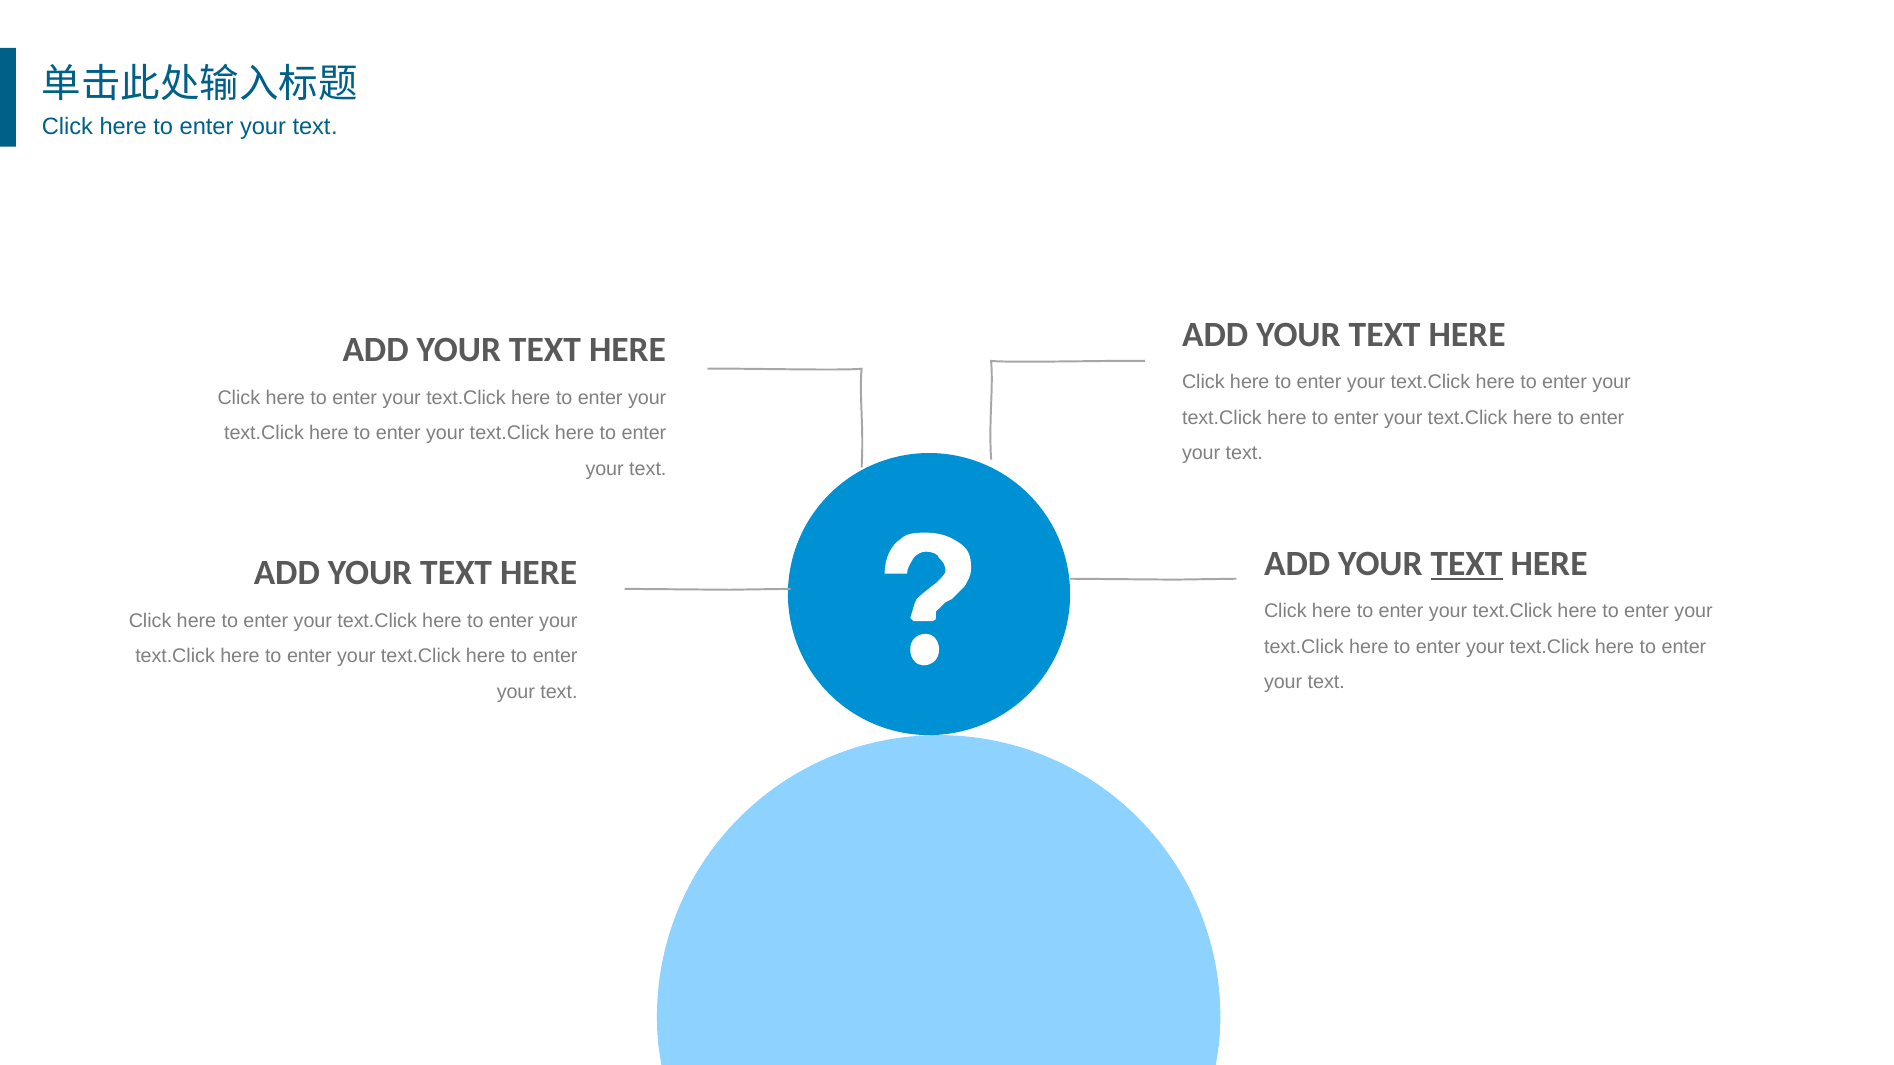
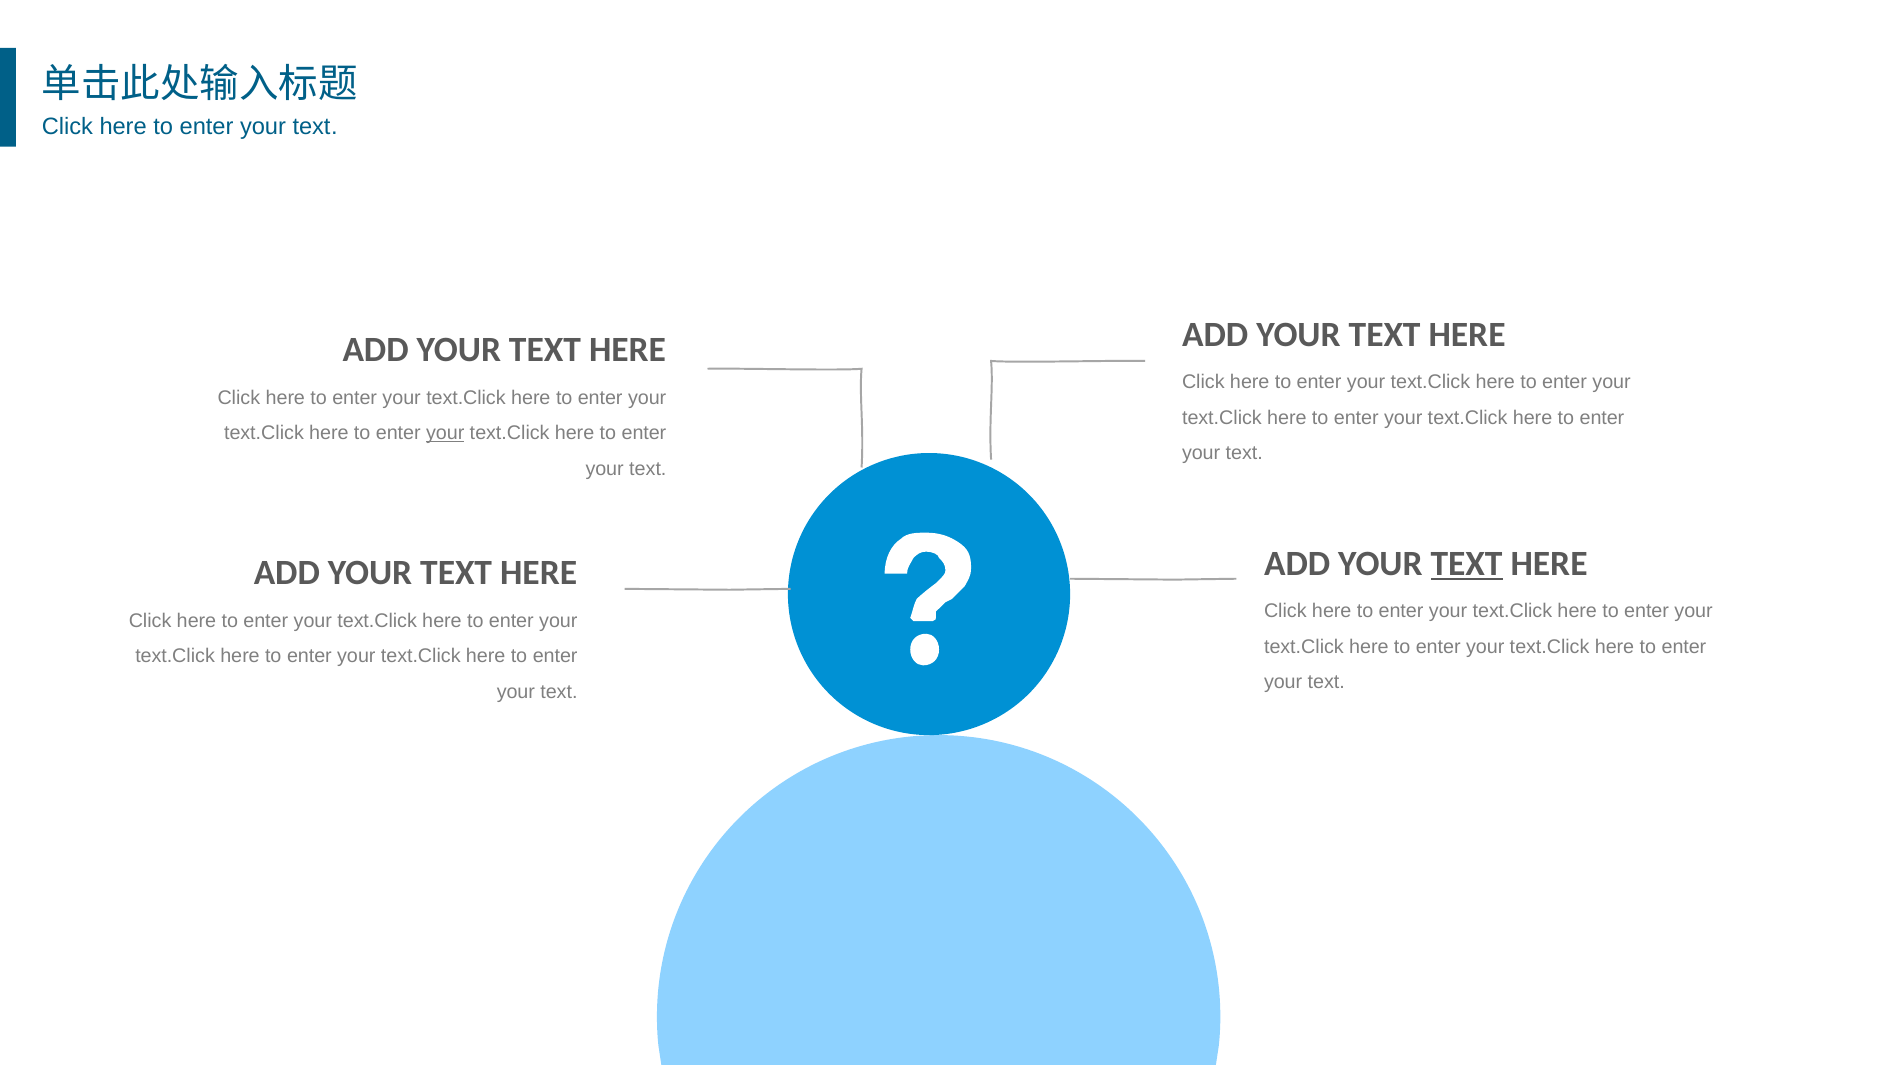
your underline: none -> present (445, 434)
